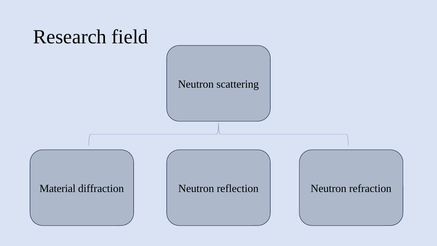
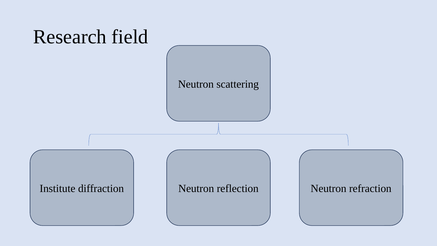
Material: Material -> Institute (58, 188)
